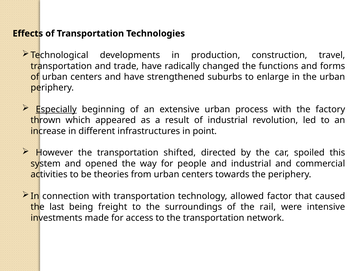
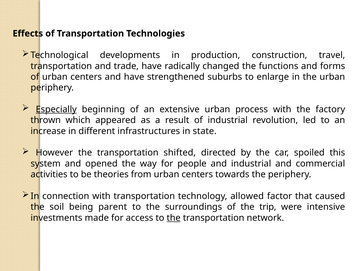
point: point -> state (205, 131)
last: last -> soil (57, 207)
freight: freight -> parent (113, 207)
rail: rail -> trip (268, 207)
the underline: none -> present (174, 218)
